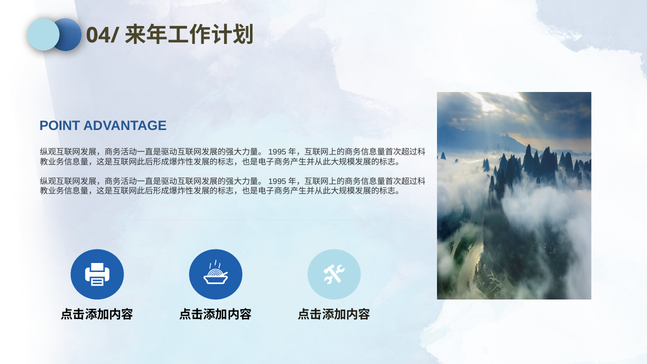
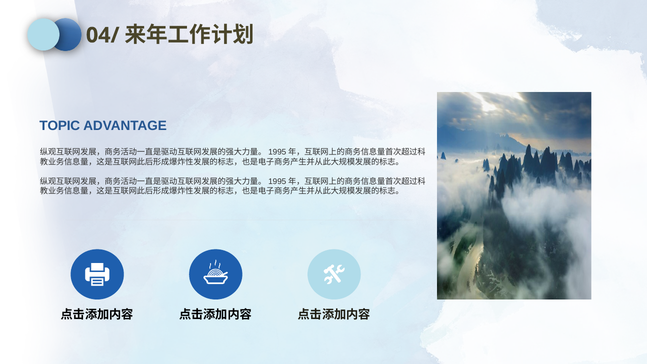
POINT: POINT -> TOPIC (60, 126)
